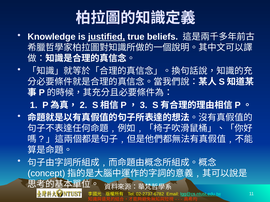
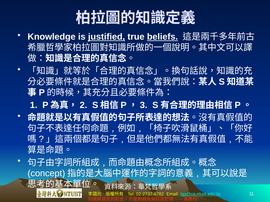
beliefs underline: none -> present (162, 37)
